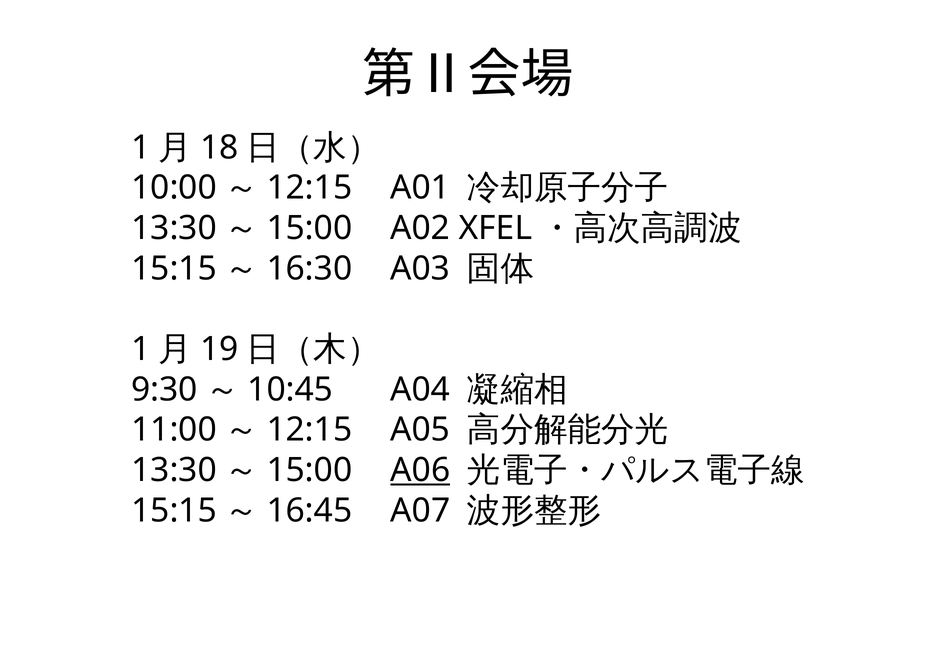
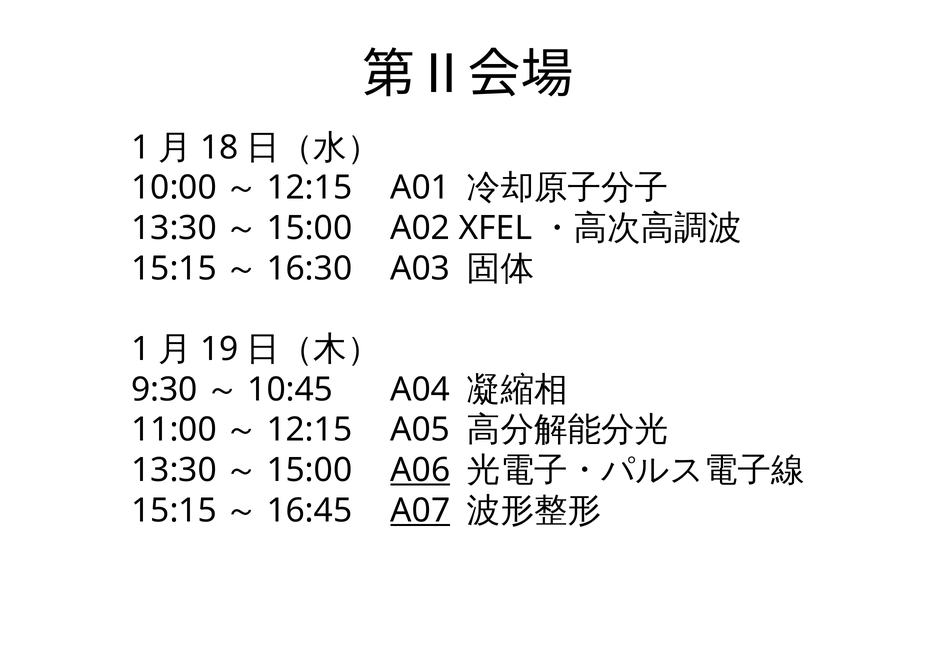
A07 underline: none -> present (420, 511)
